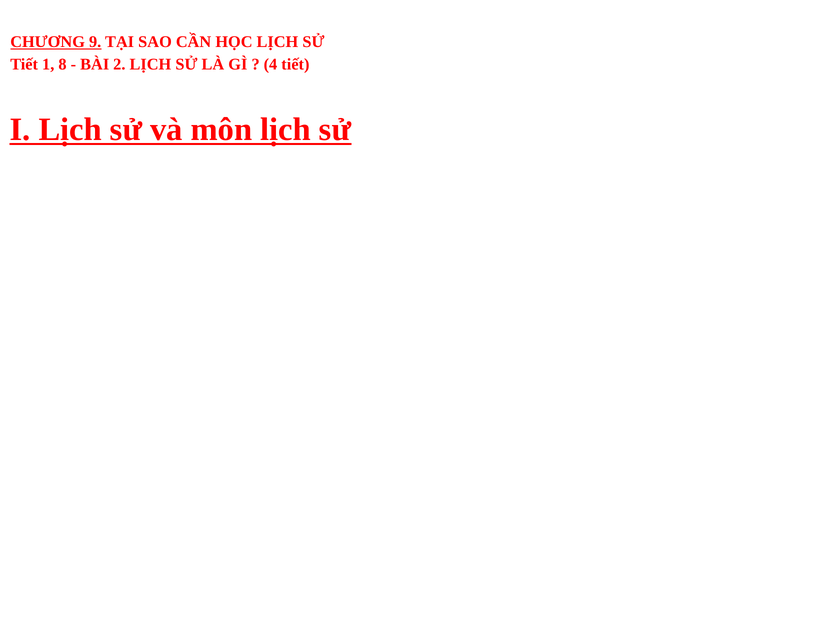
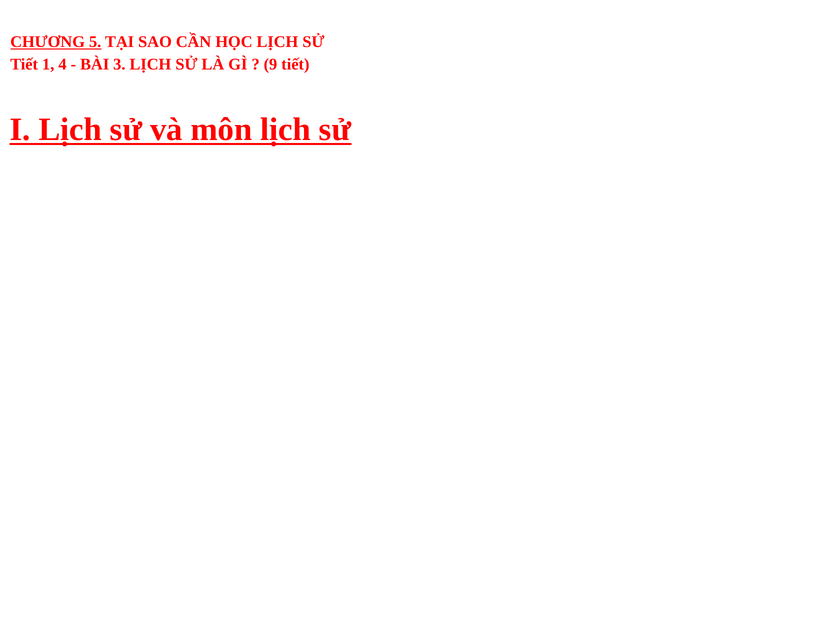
9: 9 -> 5 (95, 42)
8: 8 -> 4 (62, 64)
2: 2 -> 3 (119, 64)
4: 4 -> 9 (270, 64)
